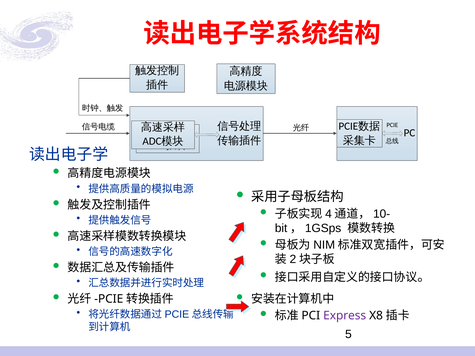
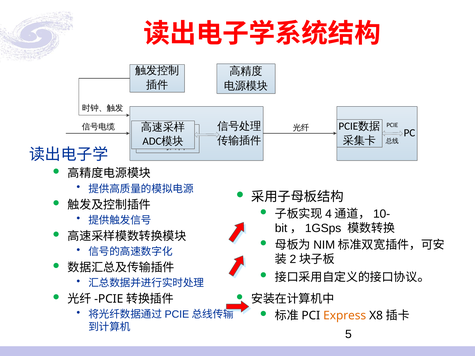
Express colour: purple -> orange (345, 316)
